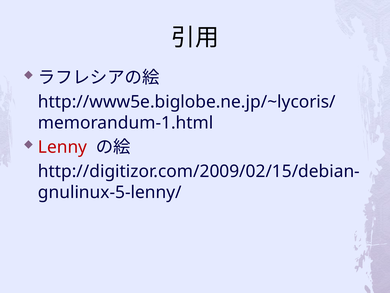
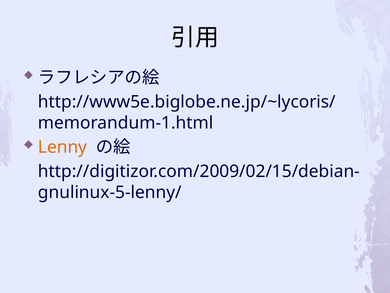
Lenny colour: red -> orange (63, 147)
